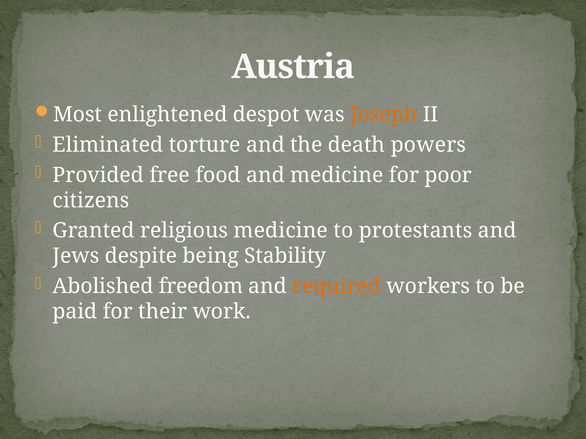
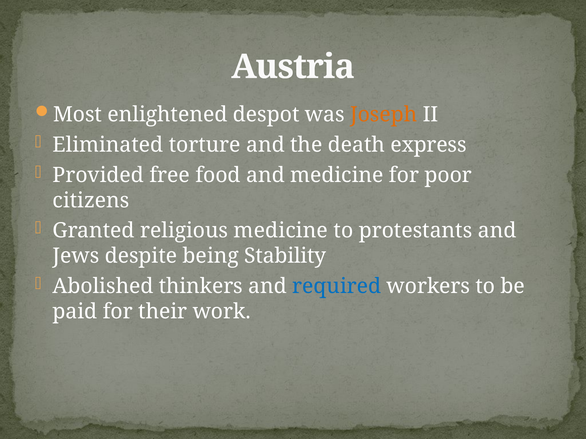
powers: powers -> express (429, 145)
freedom: freedom -> thinkers (201, 287)
required colour: orange -> blue (337, 287)
